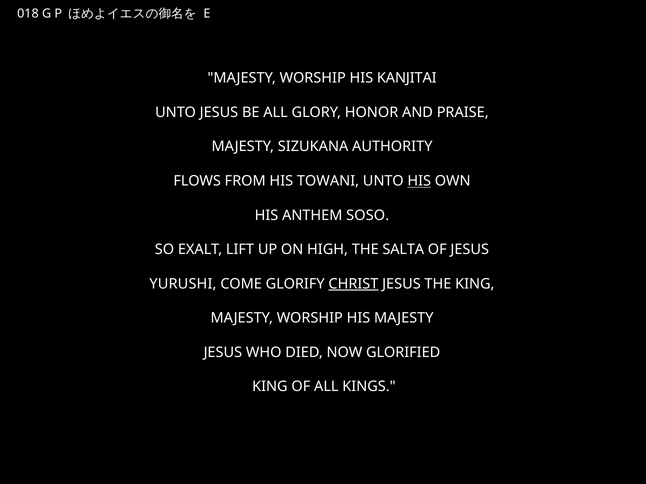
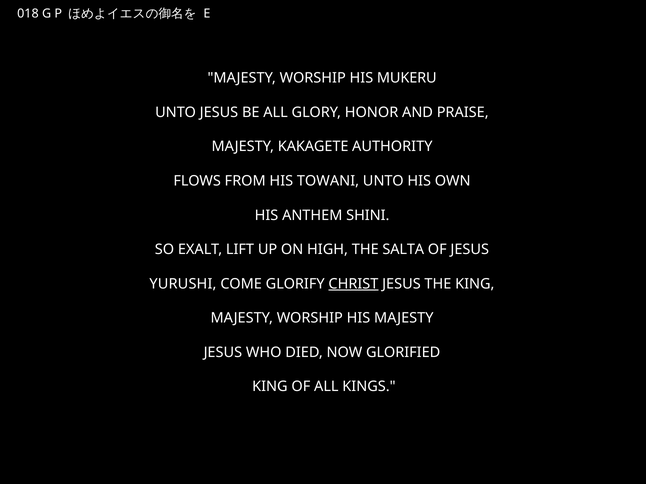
KANJITAI: KANJITAI -> MUKERU (407, 78)
SIZUKANA: SIZUKANA -> KAKAGETE (313, 147)
HIS underline: present -> none (419, 181)
SOSO: SOSO -> SHINI (368, 215)
